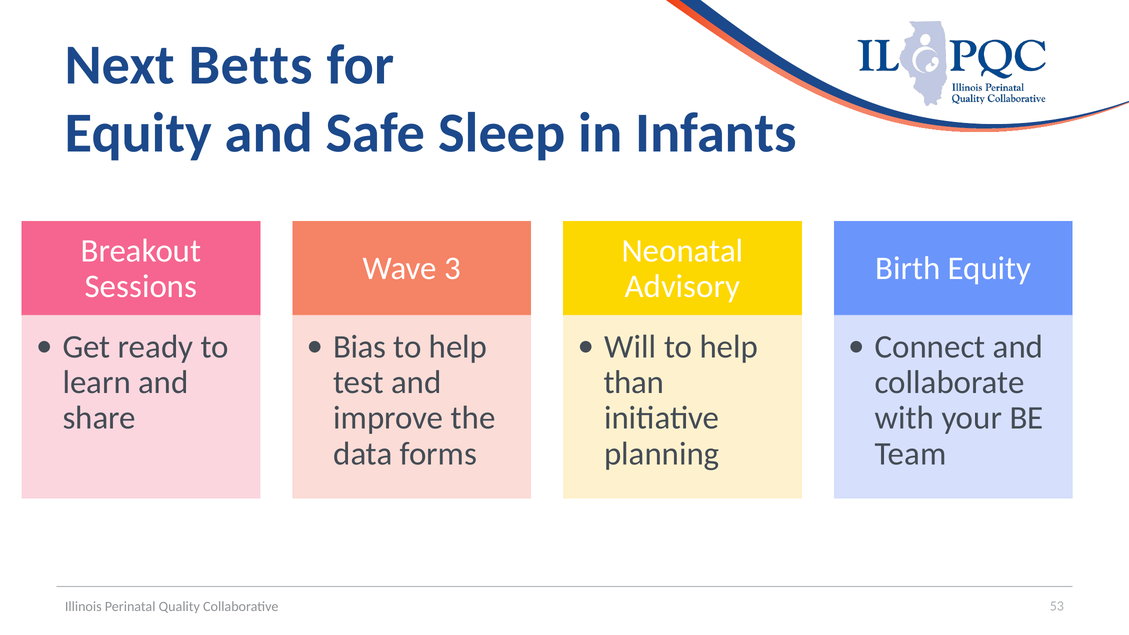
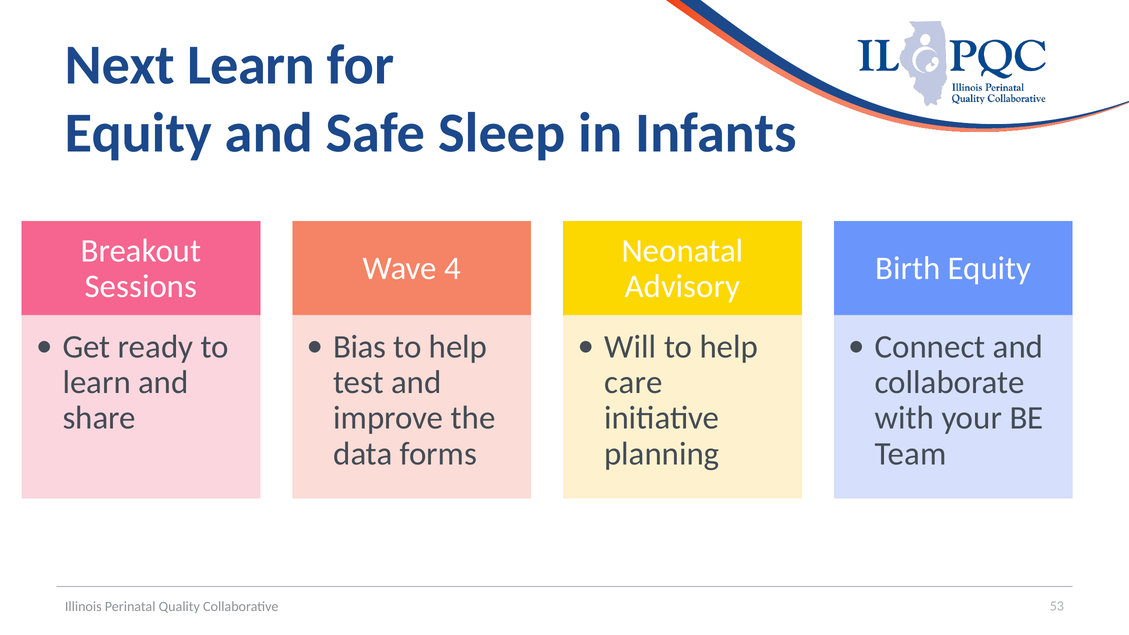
Next Betts: Betts -> Learn (251, 65)
3: 3 -> 4 (453, 268)
than: than -> care (634, 383)
